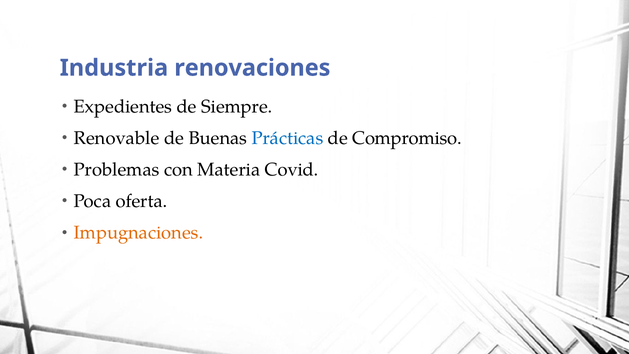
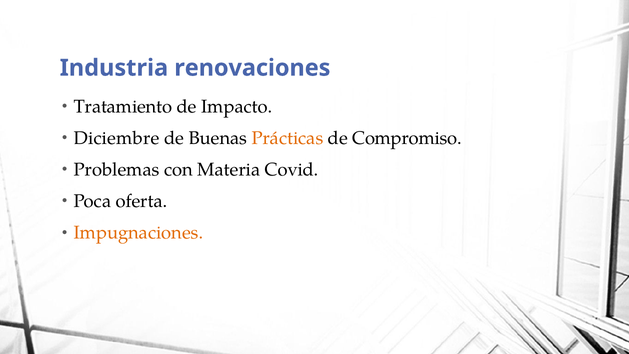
Expedientes: Expedientes -> Tratamiento (123, 107)
Siempre: Siempre -> Impacto (237, 107)
Renovable: Renovable -> Diciembre (117, 138)
Prácticas colour: blue -> orange (288, 138)
